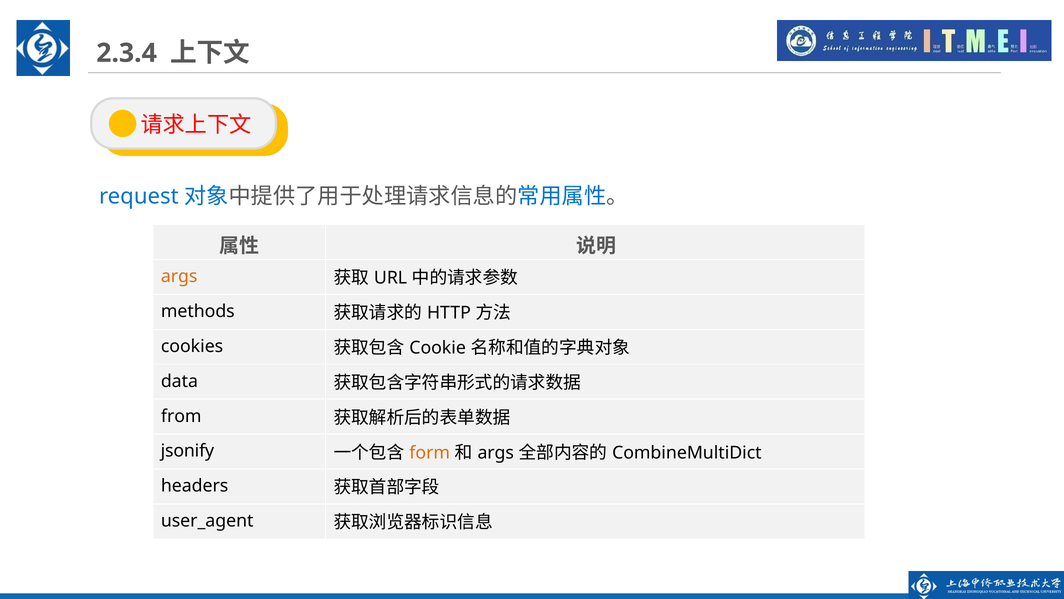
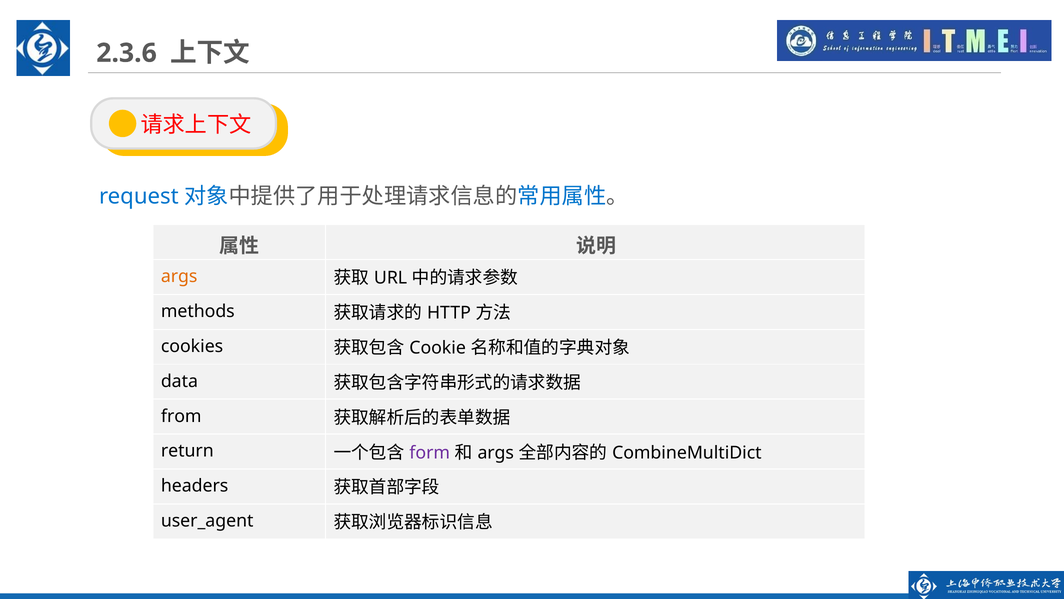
2.3.4: 2.3.4 -> 2.3.6 (127, 53)
jsonify: jsonify -> return (187, 451)
form colour: orange -> purple (430, 453)
